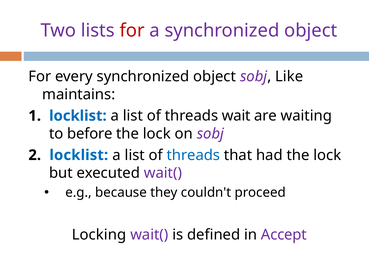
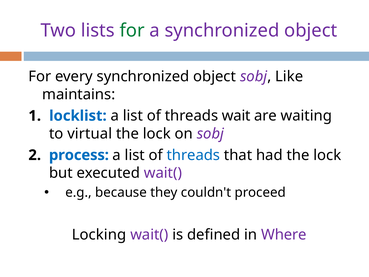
for colour: red -> green (132, 30)
before: before -> virtual (90, 134)
locklist: locklist -> process (79, 155)
Accept: Accept -> Where (284, 234)
